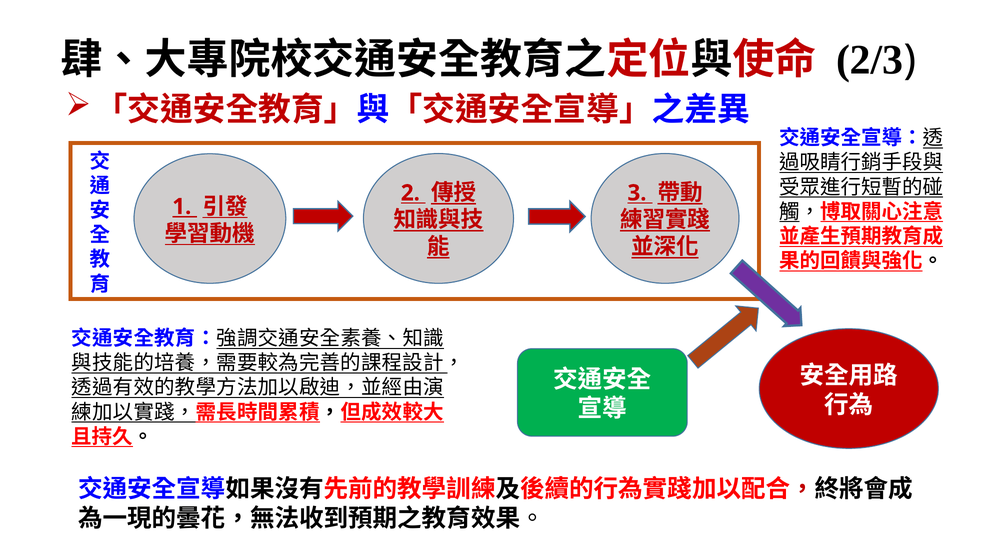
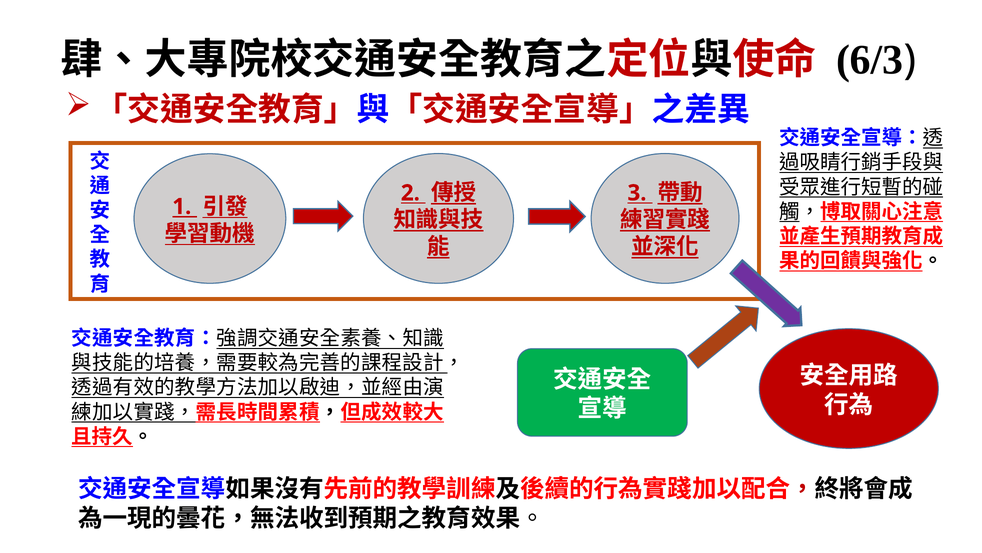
2/3: 2/3 -> 6/3 (870, 60)
